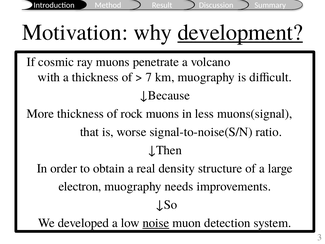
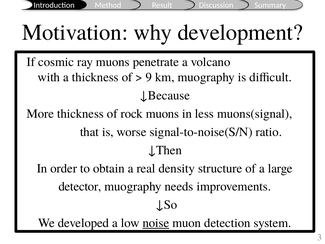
development underline: present -> none (240, 32)
7: 7 -> 9 (149, 77)
electron: electron -> detector (80, 186)
